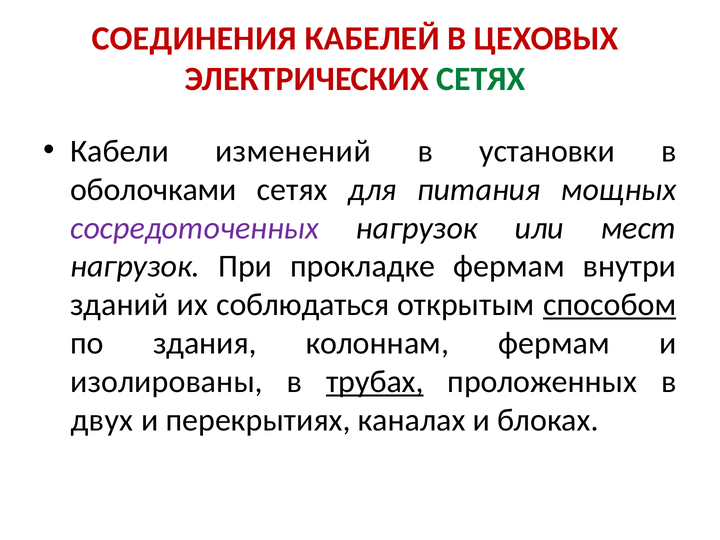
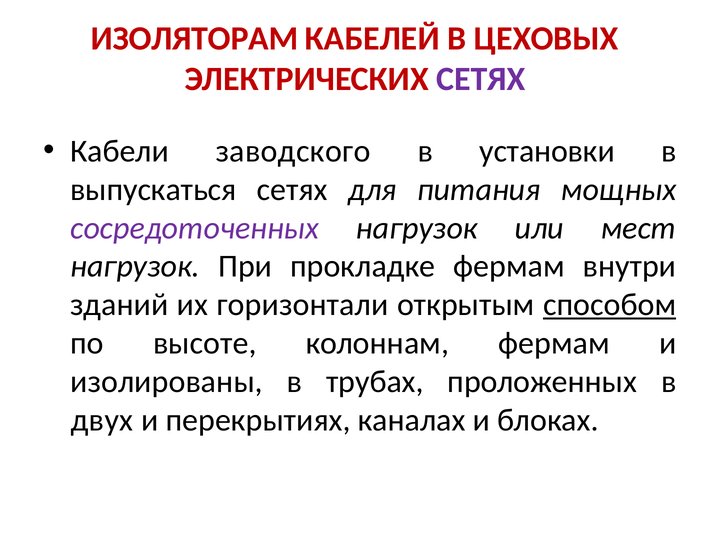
СОЕДИНЕНИЯ: СОЕДИНЕНИЯ -> ИЗОЛЯТОРАМ (195, 38)
СЕТЯХ colour: green -> purple (481, 79)
изменений: изменений -> заводского (293, 151)
оболочками: оболочками -> выпускаться (153, 190)
соблюдаться: соблюдаться -> горизонтали (303, 305)
здания: здания -> высоте (205, 343)
трубах underline: present -> none (375, 382)
